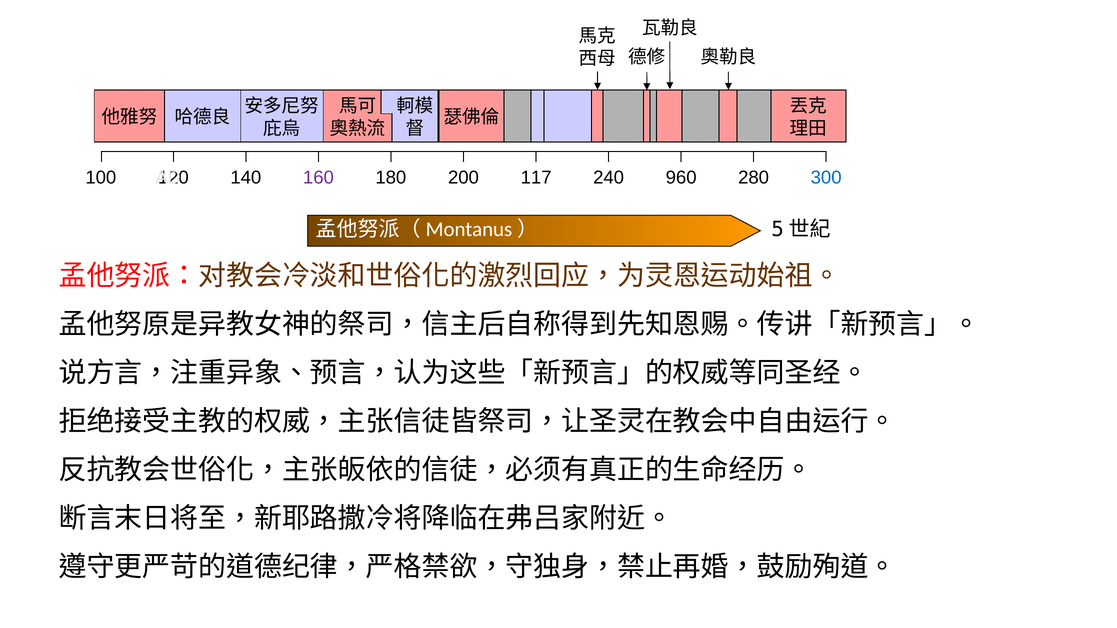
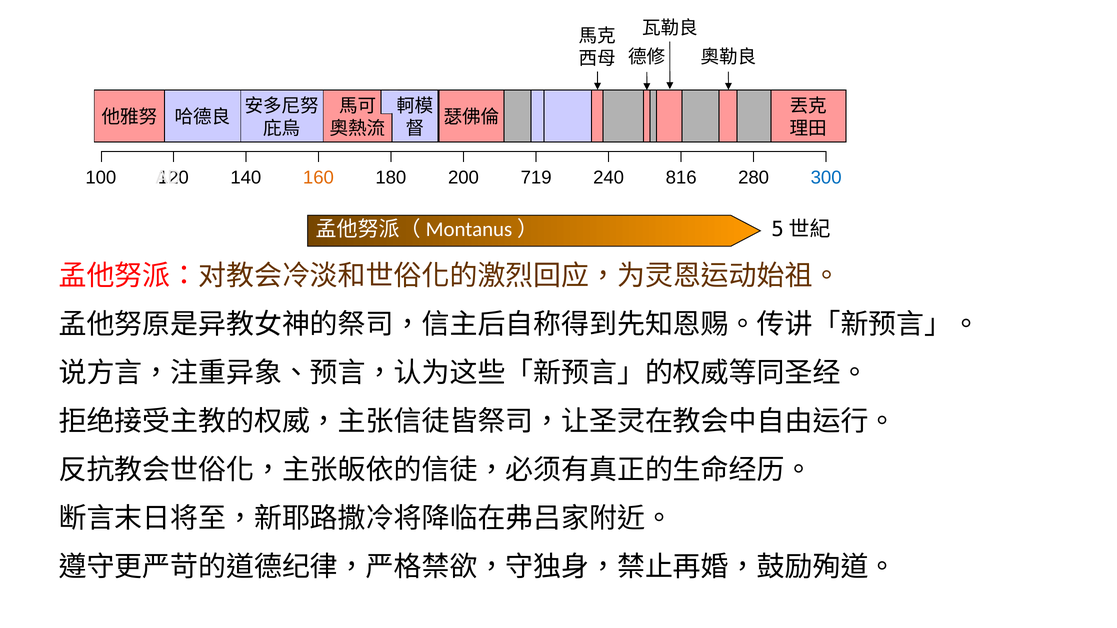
160 colour: purple -> orange (318, 178)
117: 117 -> 719 (536, 178)
960: 960 -> 816 (681, 178)
